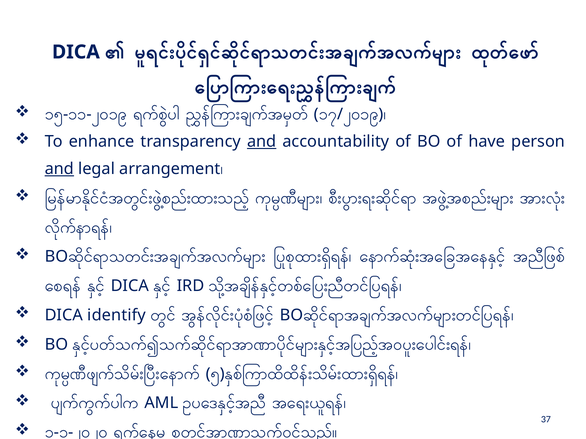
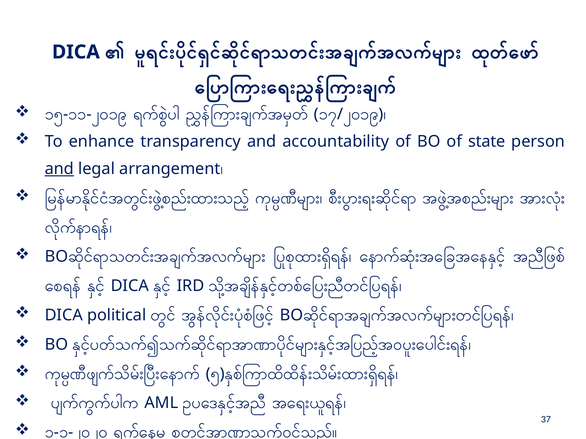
and underline: present -> none (262, 142)
have: have -> state (487, 142)
identify: identify -> political (117, 315)
